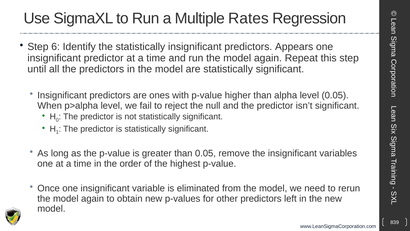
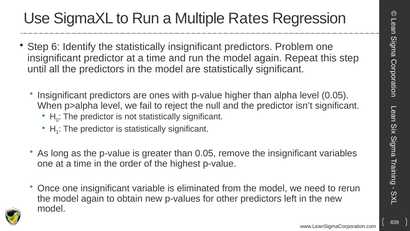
Appears: Appears -> Problem (294, 47)
